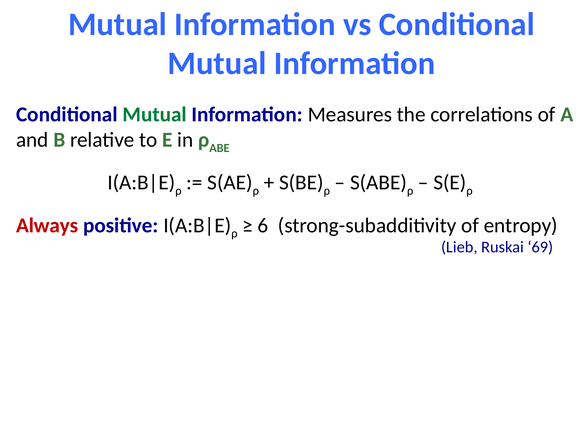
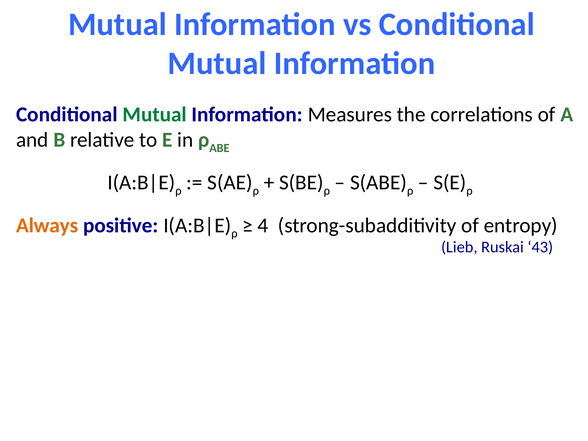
Always colour: red -> orange (47, 225)
6: 6 -> 4 (263, 225)
69: 69 -> 43 (540, 247)
